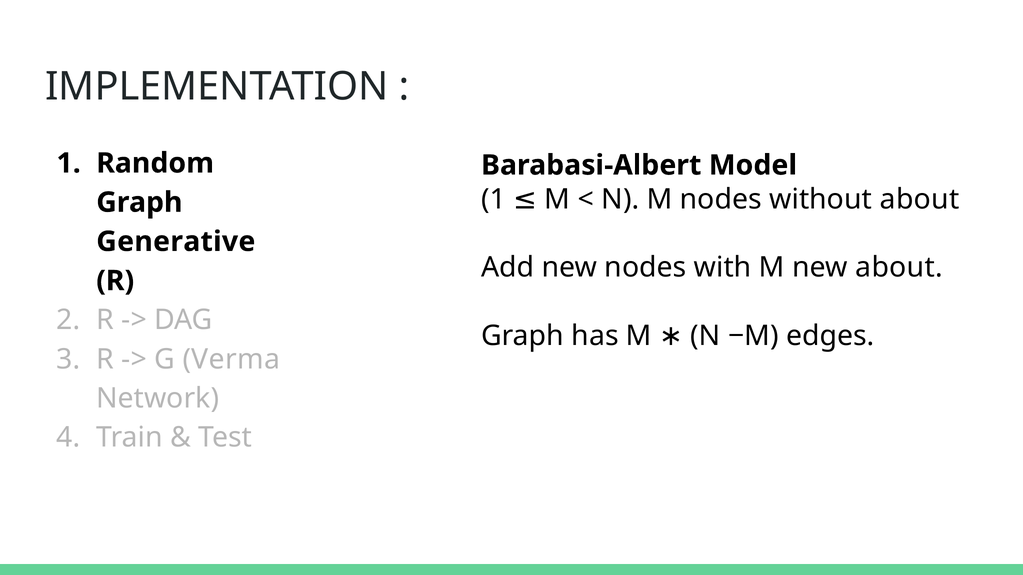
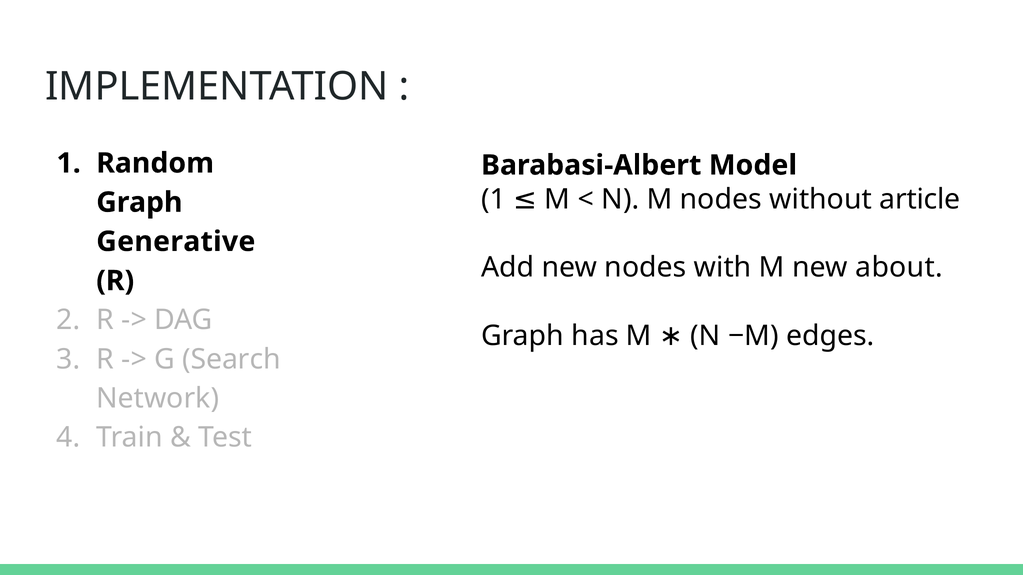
without about: about -> article (920, 199)
Verma: Verma -> Search (232, 359)
